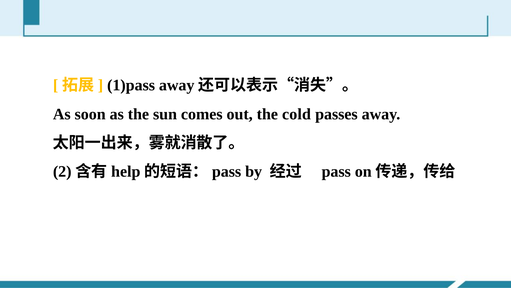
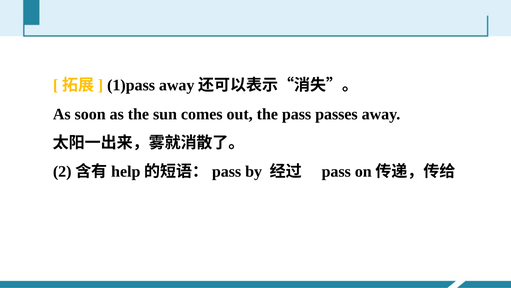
the cold: cold -> pass (297, 114)
